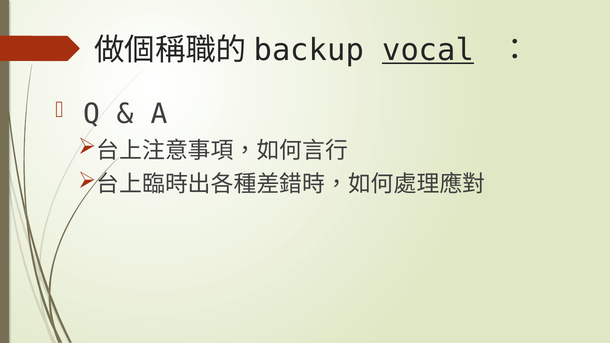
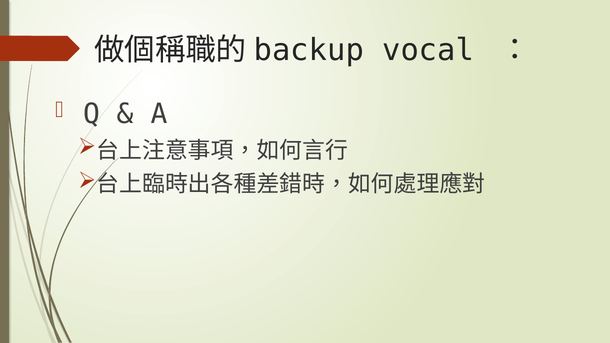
vocal underline: present -> none (428, 50)
